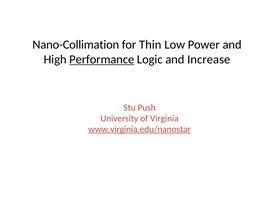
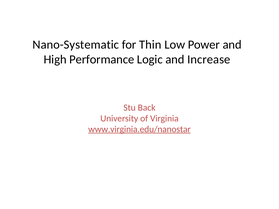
Nano-Collimation: Nano-Collimation -> Nano-Systematic (76, 45)
Performance underline: present -> none (102, 59)
Push: Push -> Back (147, 108)
